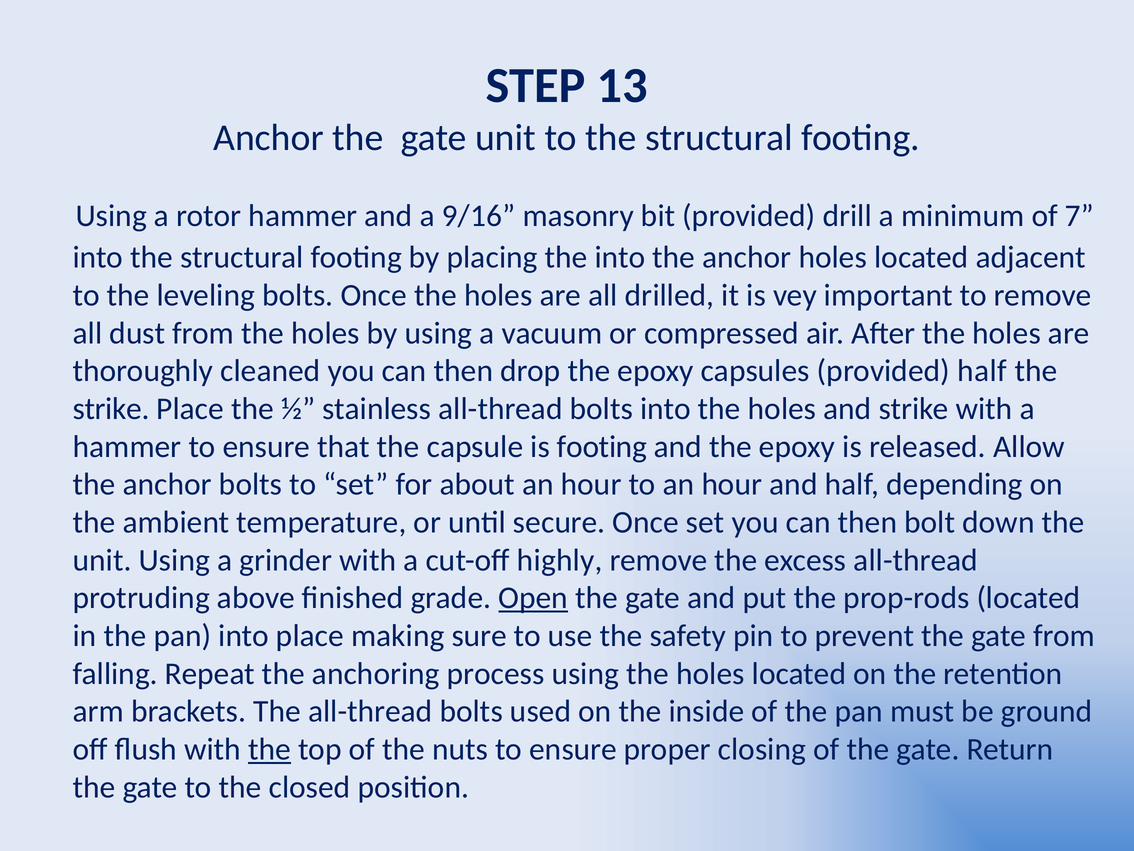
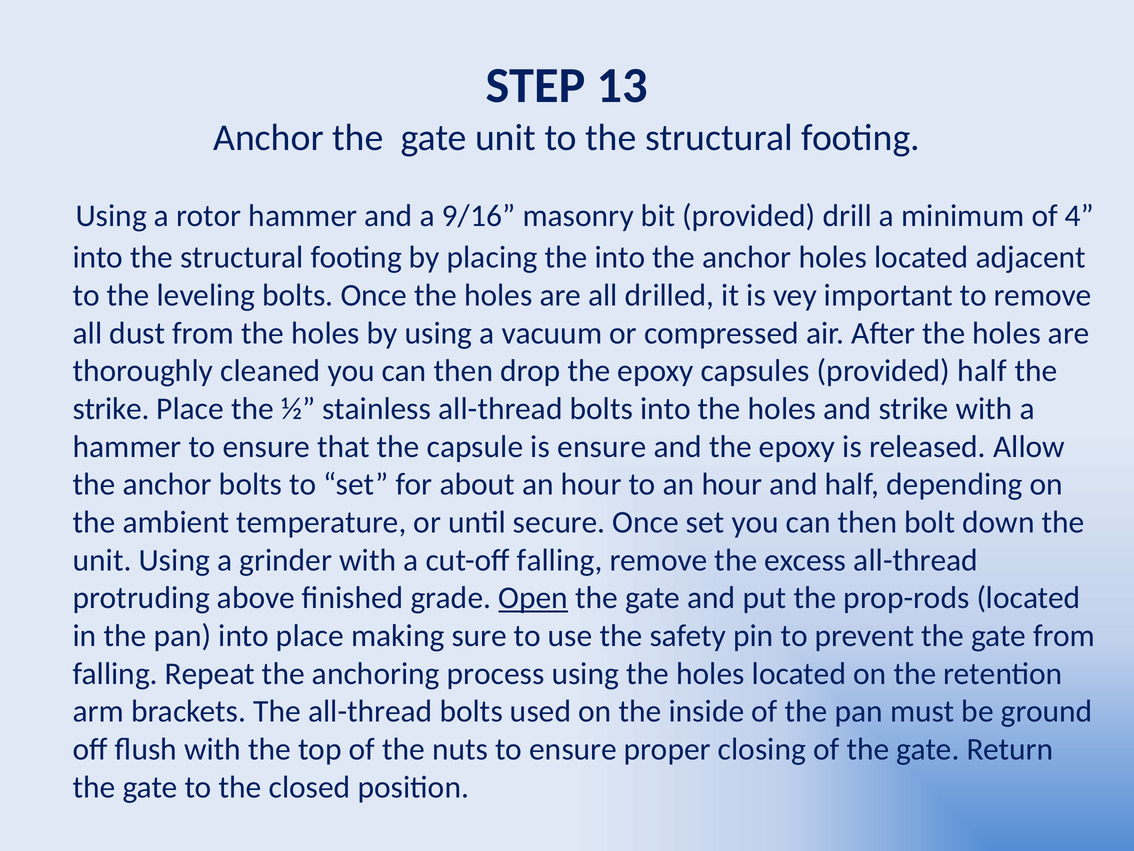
7: 7 -> 4 (1080, 216)
is footing: footing -> ensure (602, 446)
cut-off highly: highly -> falling (560, 560)
the underline: present -> none (270, 749)
